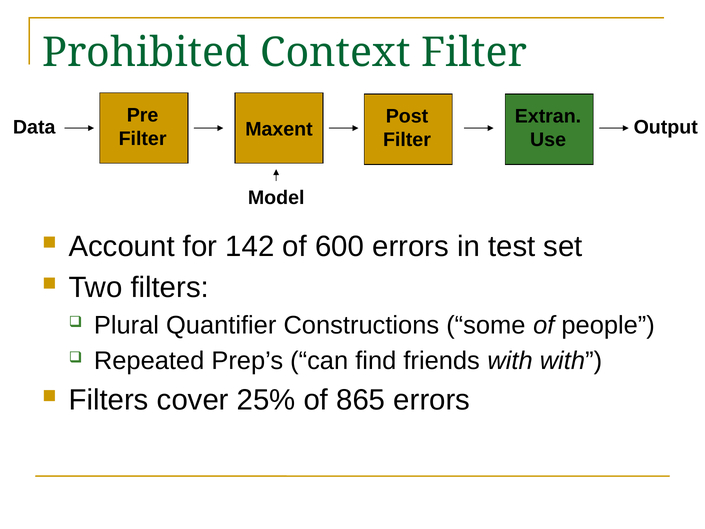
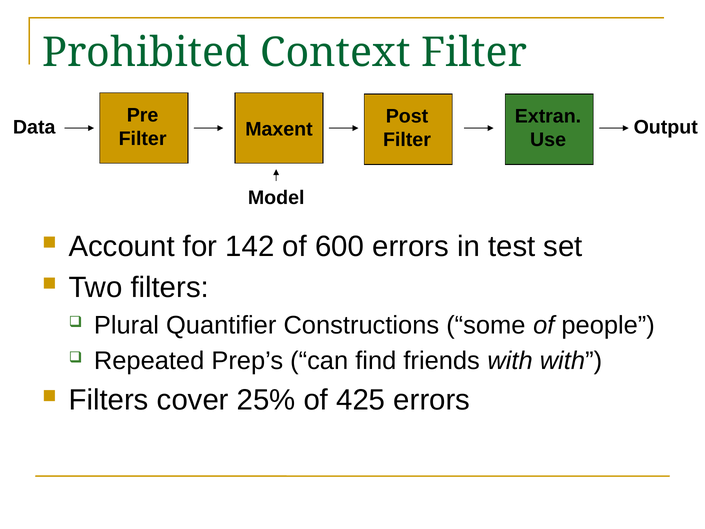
865: 865 -> 425 (361, 400)
